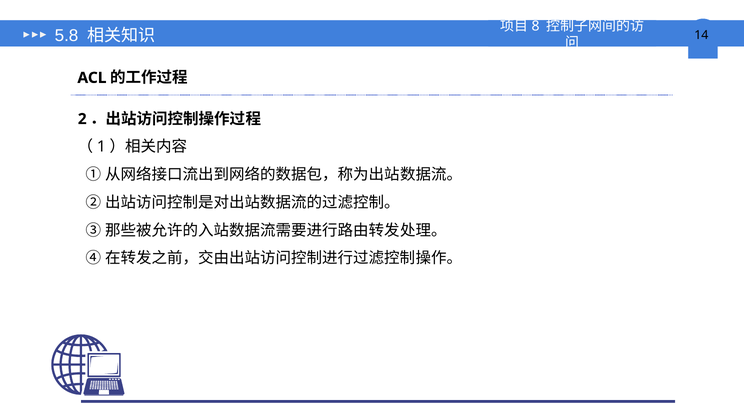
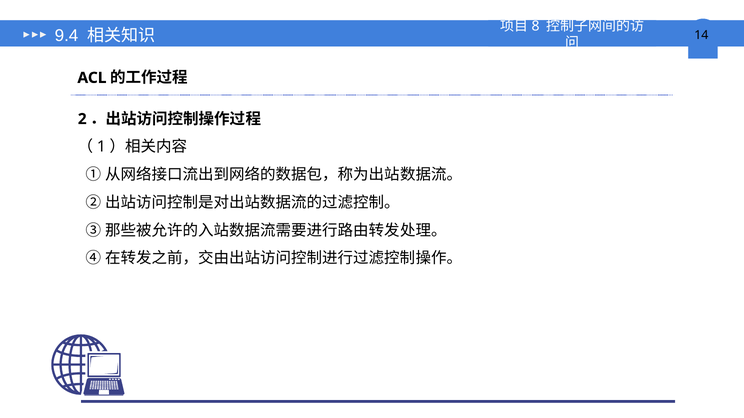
5.8: 5.8 -> 9.4 (67, 36)
